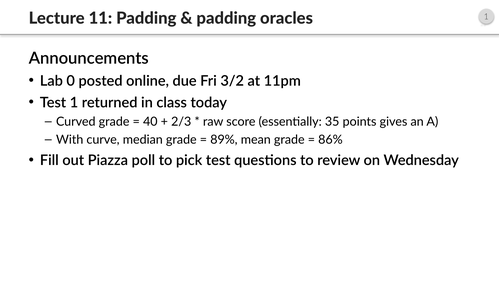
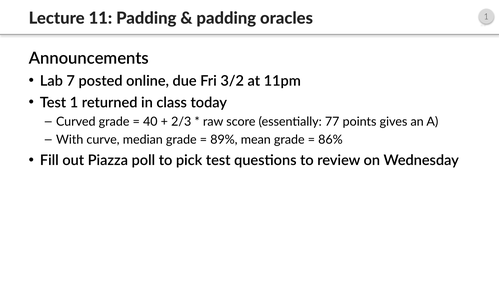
0: 0 -> 7 (71, 81)
35: 35 -> 77 (332, 122)
